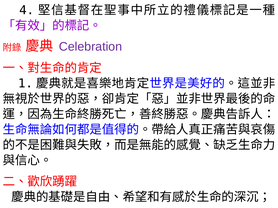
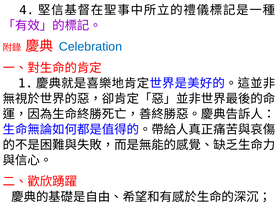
Celebration colour: purple -> blue (91, 47)
